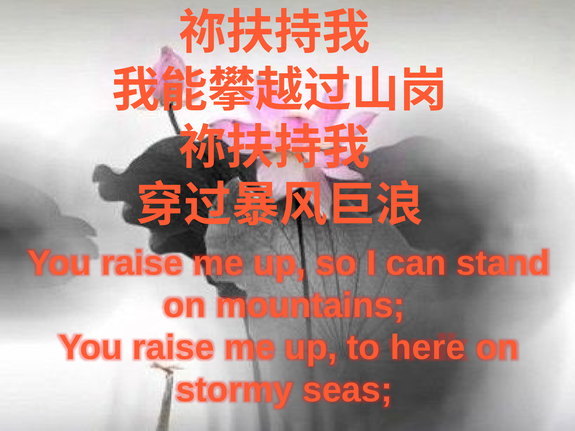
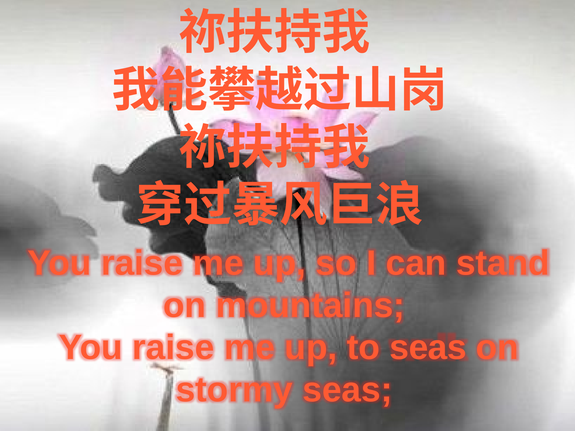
to here: here -> seas (428, 348)
